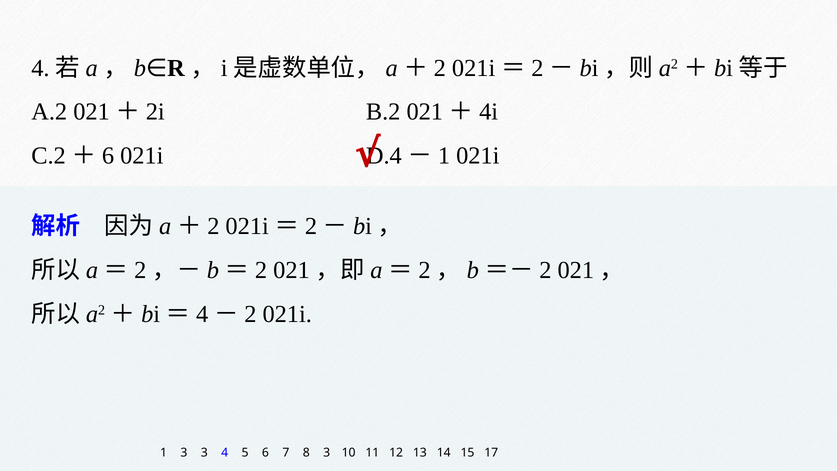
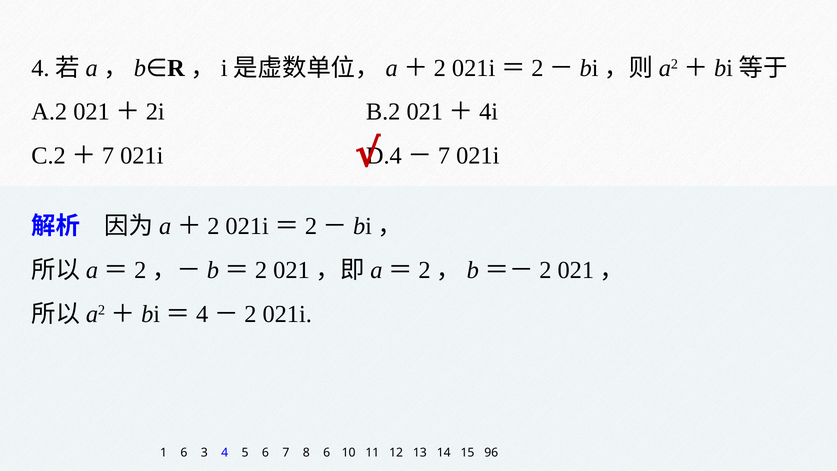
6: 6 -> 7 (108, 156)
1: 1 -> 7 (444, 156)
1 3: 3 -> 6 (184, 452)
8 3: 3 -> 6 (327, 452)
17: 17 -> 96 (491, 452)
